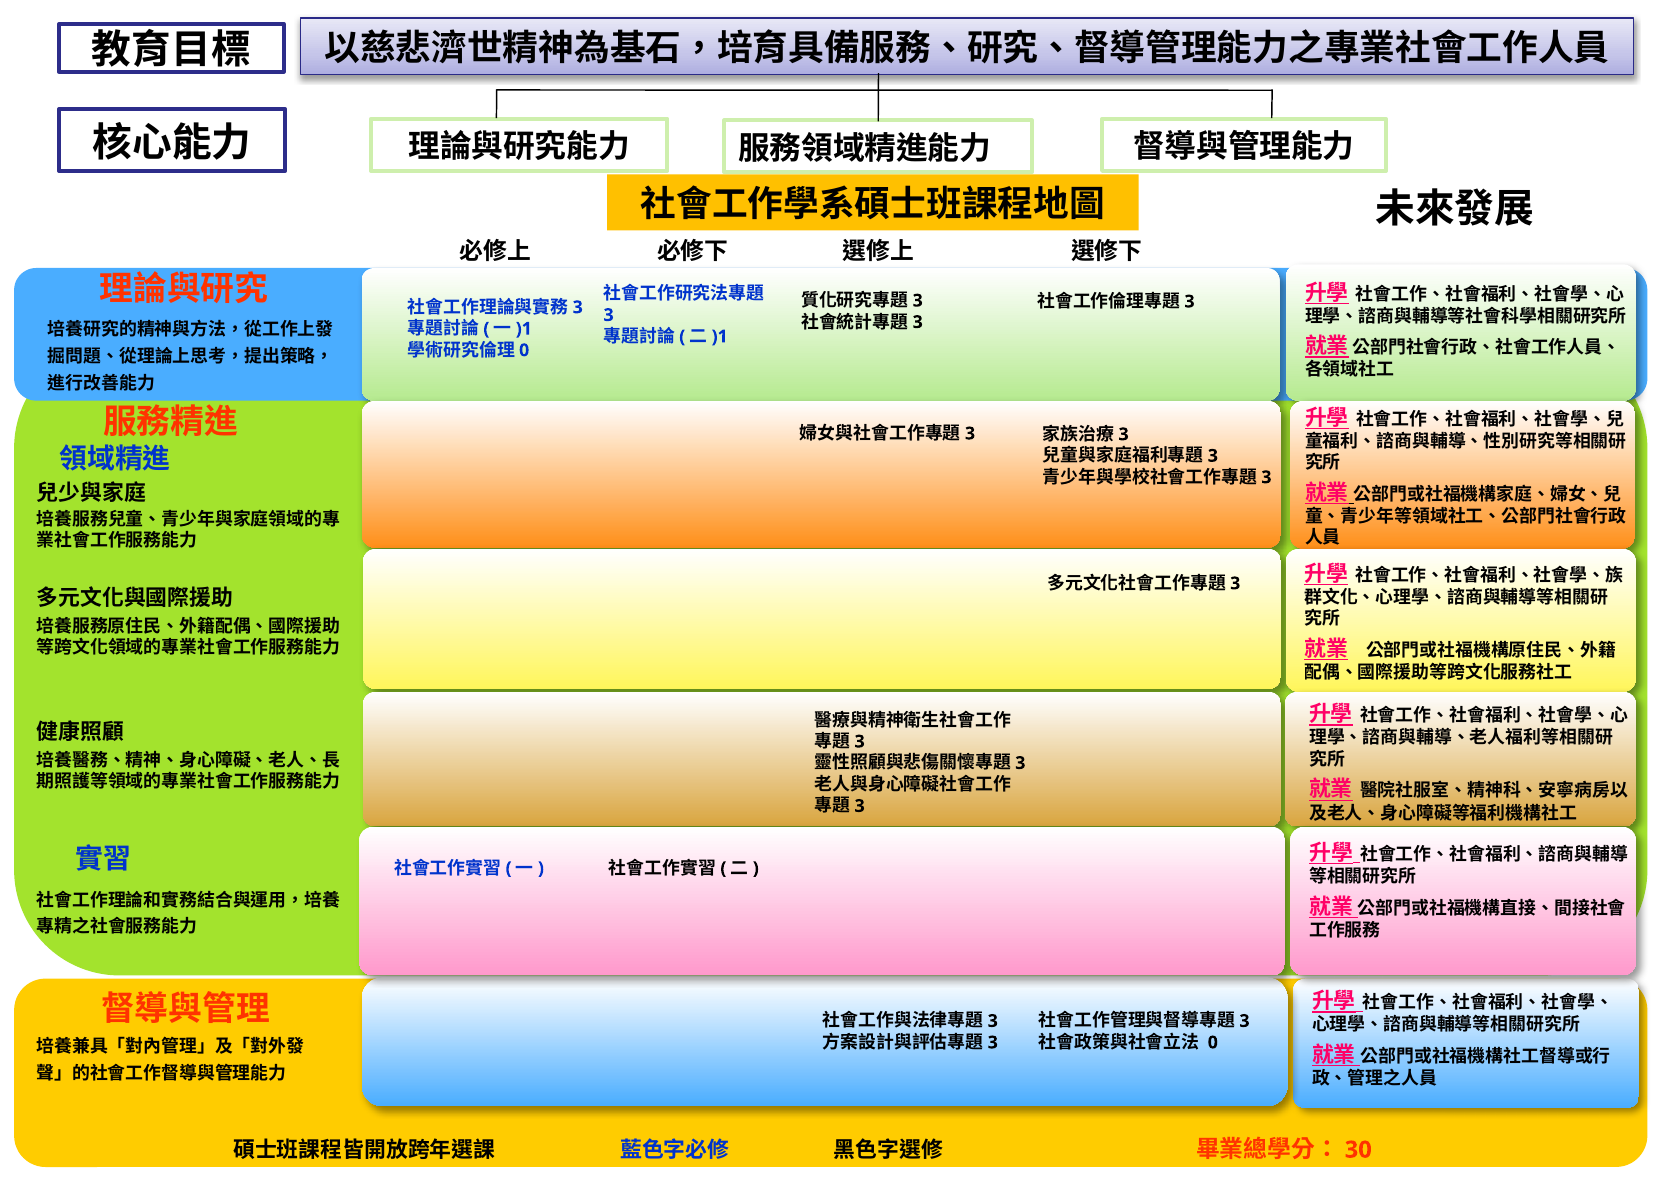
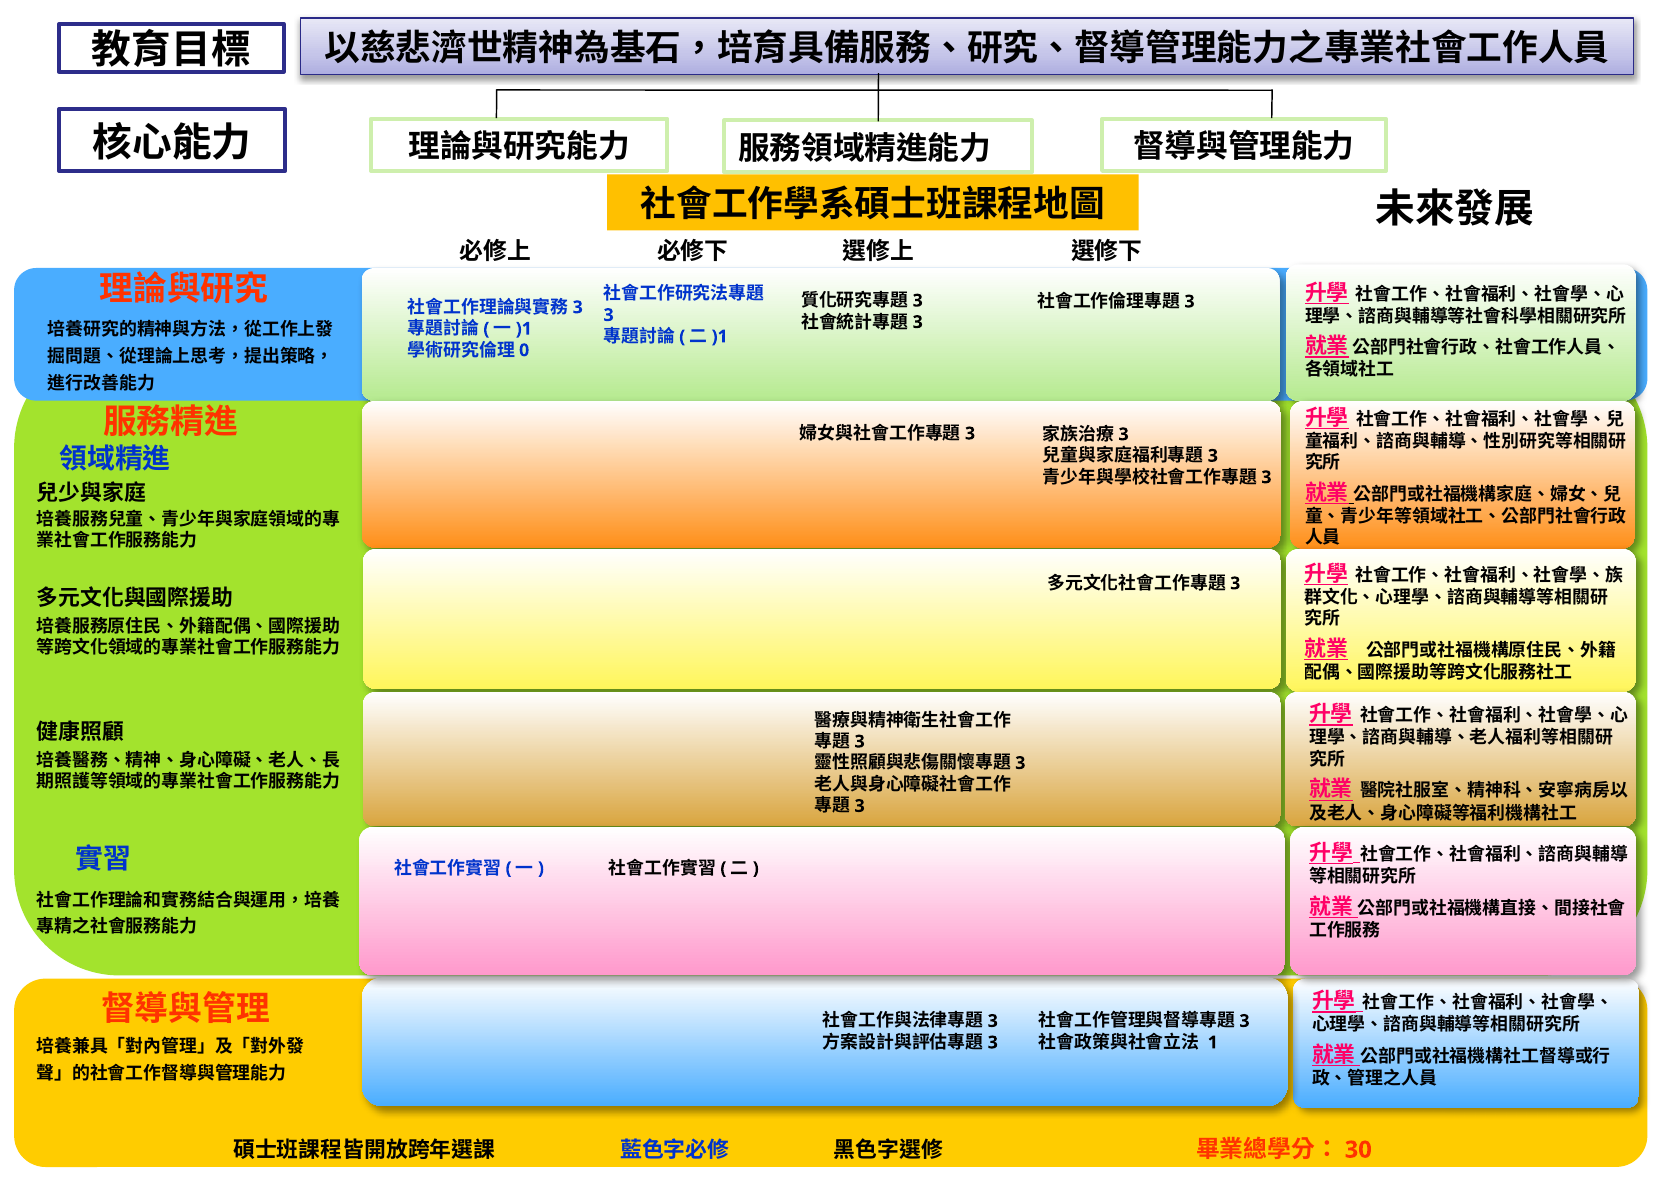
0: 0 -> 1 (1213, 1042)
